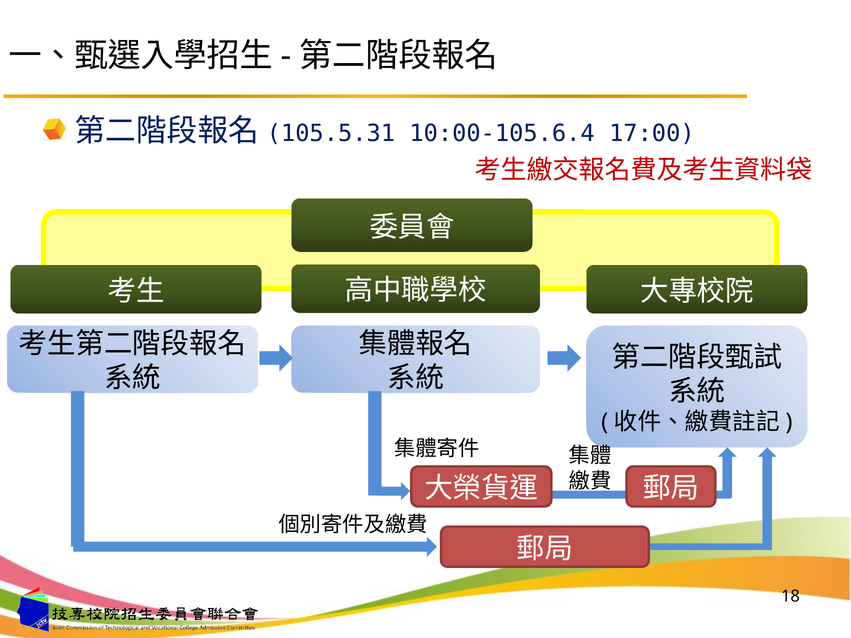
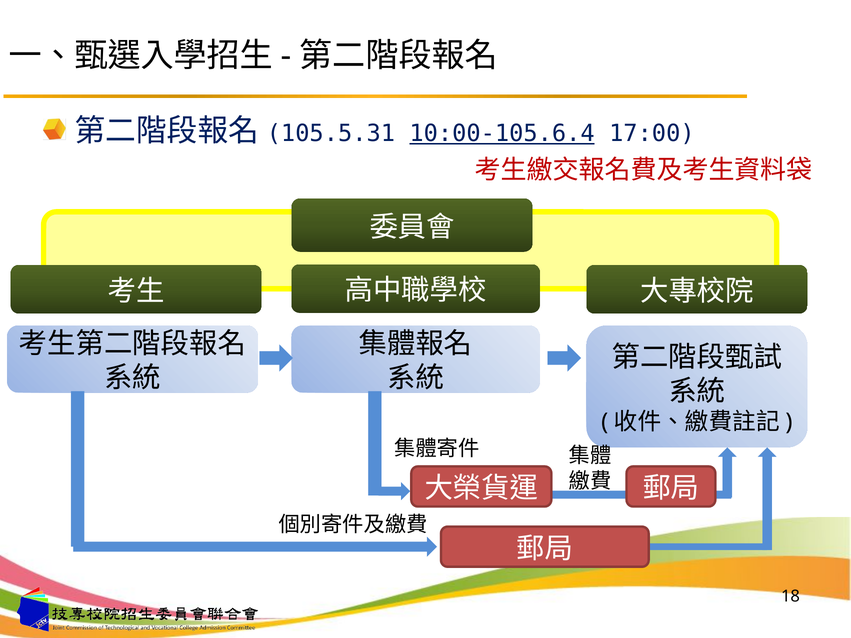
10:00-105.6.4 underline: none -> present (502, 134)
